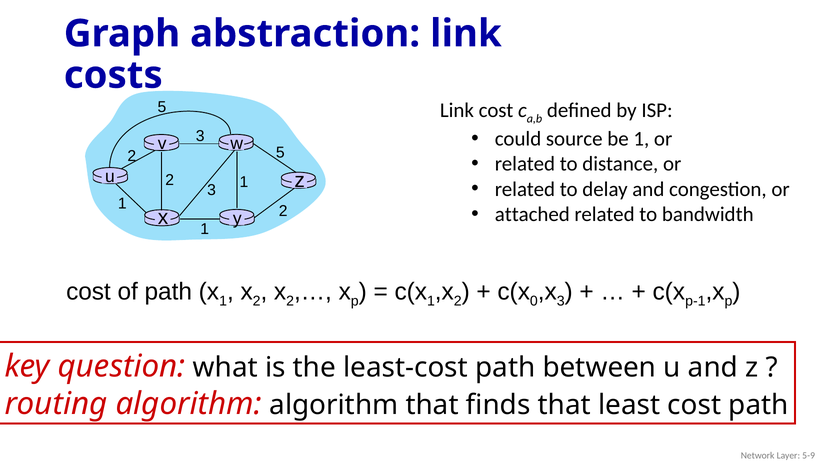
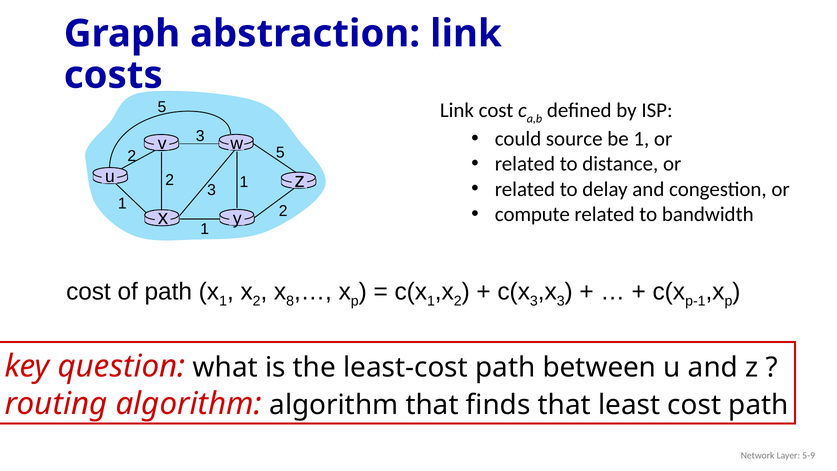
attached: attached -> compute (532, 214)
2: 2 -> 8 (290, 301)
0: 0 -> 3 (534, 301)
